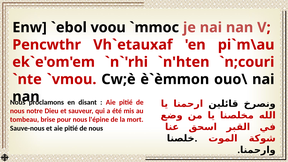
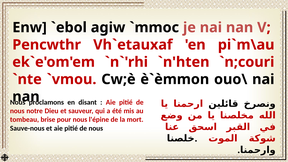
voou: voou -> agiw (108, 27)
